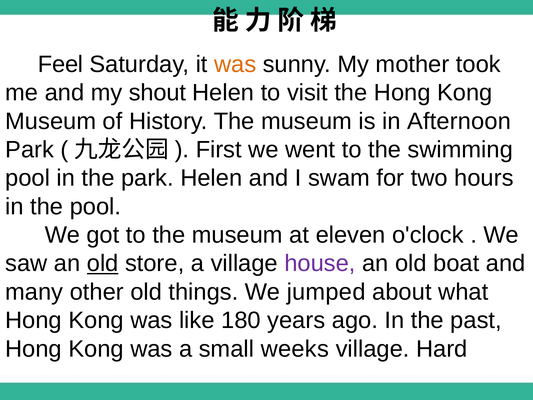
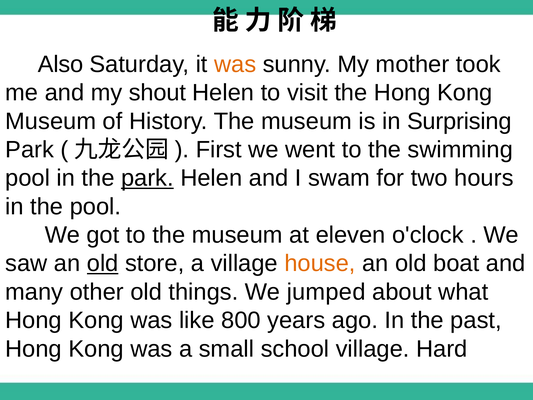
Feel: Feel -> Also (61, 64)
Afternoon: Afternoon -> Surprising (459, 121)
park underline: none -> present (147, 178)
house colour: purple -> orange (320, 263)
180: 180 -> 800 (241, 320)
weeks: weeks -> school (295, 349)
